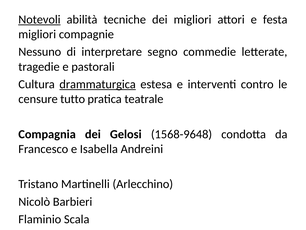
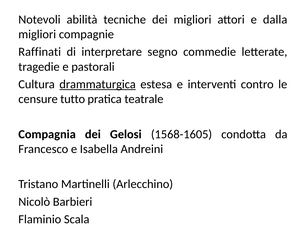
Notevoli underline: present -> none (39, 19)
festa: festa -> dalla (275, 19)
Nessuno: Nessuno -> Raffinati (40, 52)
1568-9648: 1568-9648 -> 1568-1605 (182, 134)
